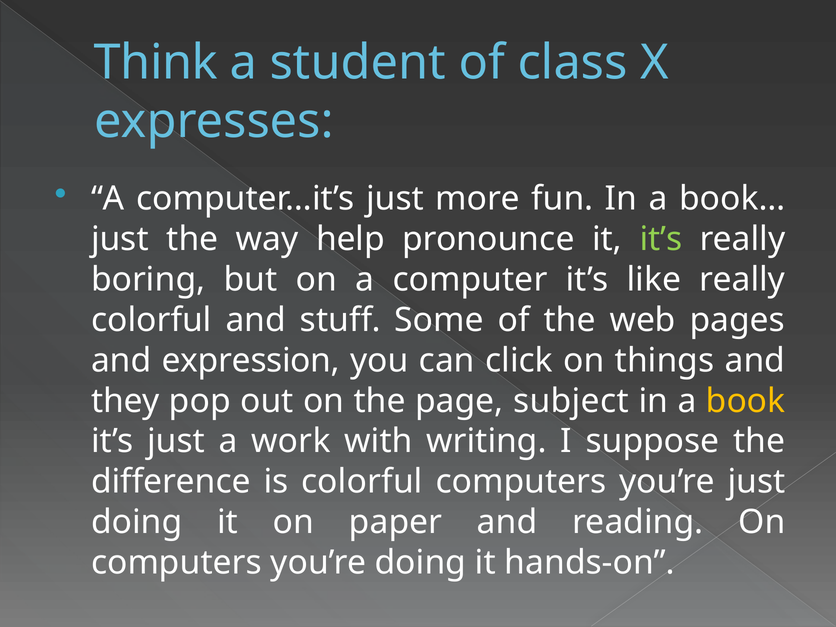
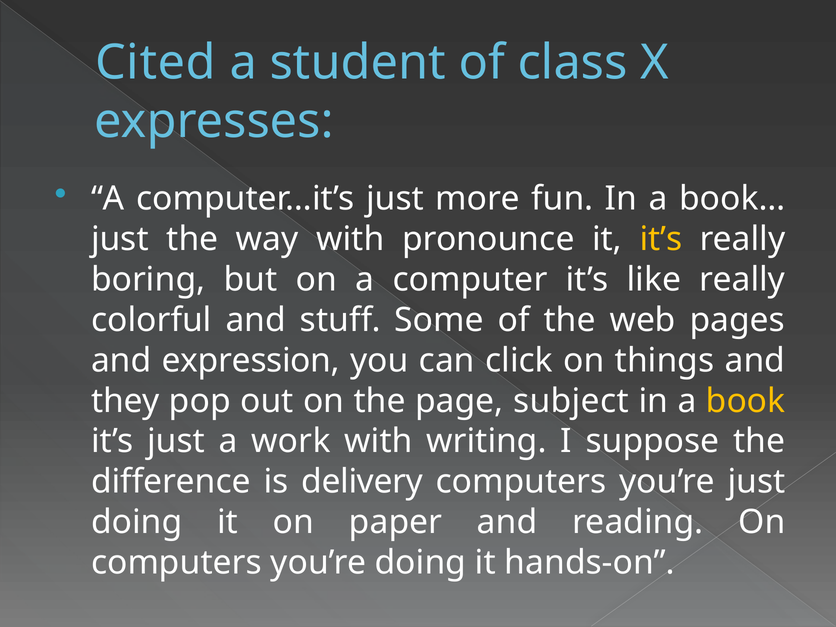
Think: Think -> Cited (155, 63)
way help: help -> with (350, 239)
it’s colour: light green -> yellow (661, 239)
is colorful: colorful -> delivery (362, 482)
